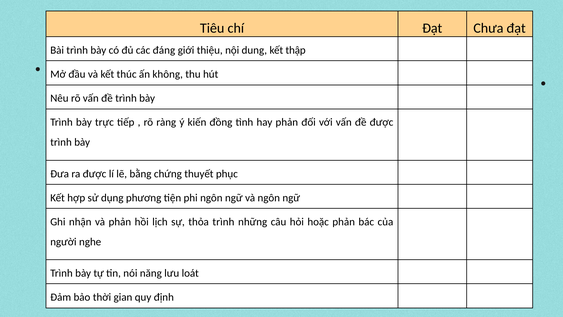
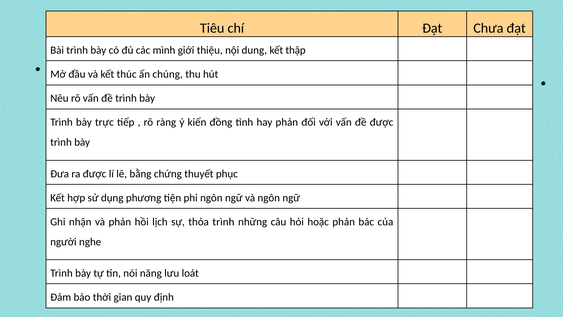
đáng: đáng -> mình (164, 50)
không: không -> chúng (168, 74)
